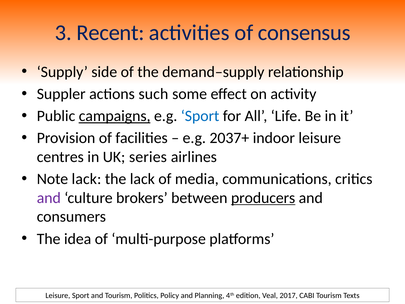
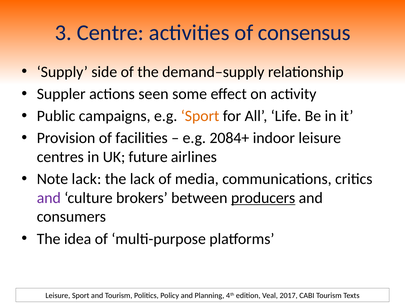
Recent: Recent -> Centre (110, 33)
such: such -> seen (153, 94)
campaigns underline: present -> none (115, 116)
Sport colour: blue -> orange (200, 116)
2037+: 2037+ -> 2084+ (229, 138)
series: series -> future (148, 157)
